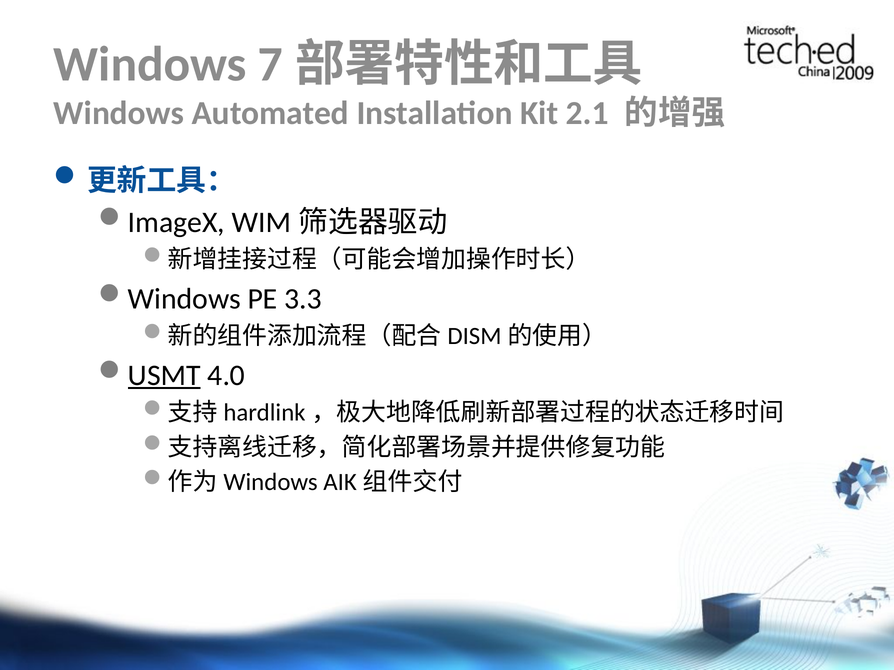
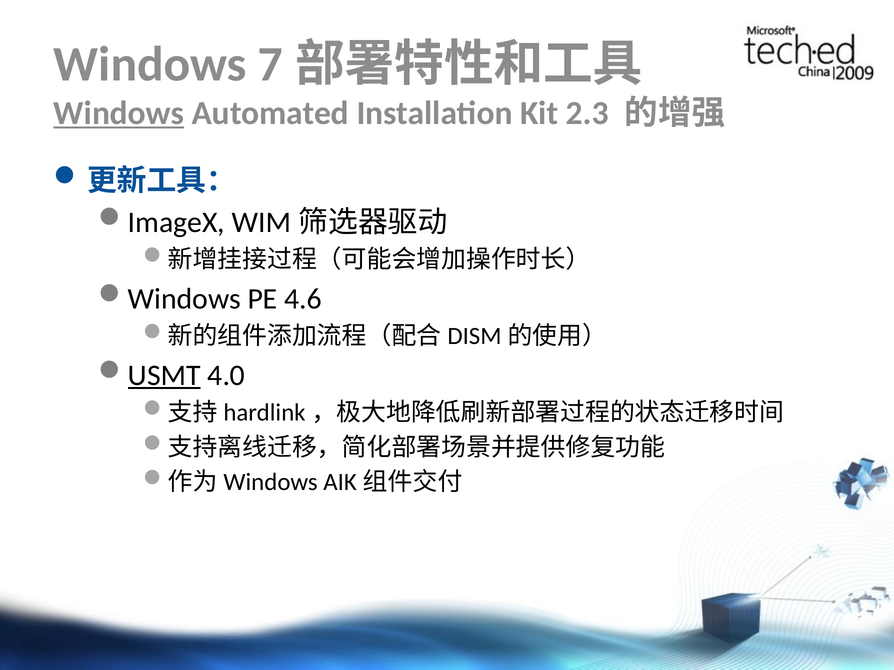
Windows underline: none -> present (119, 113)
2.1: 2.1 -> 2.3 (587, 113)
3.3: 3.3 -> 4.6 (303, 299)
